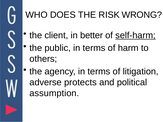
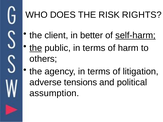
WRONG: WRONG -> RIGHTS (142, 15)
the underline: none -> present (36, 48)
protects: protects -> tensions (81, 82)
